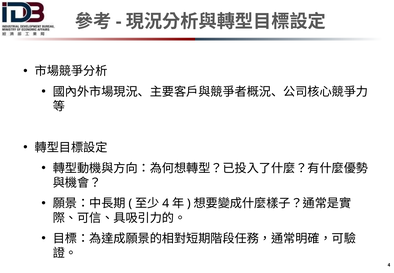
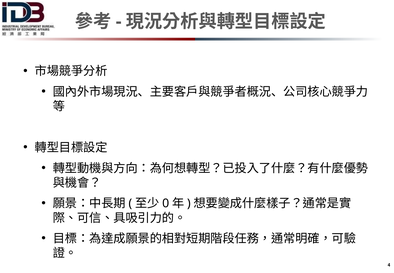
4: 4 -> 0 (166, 203)
